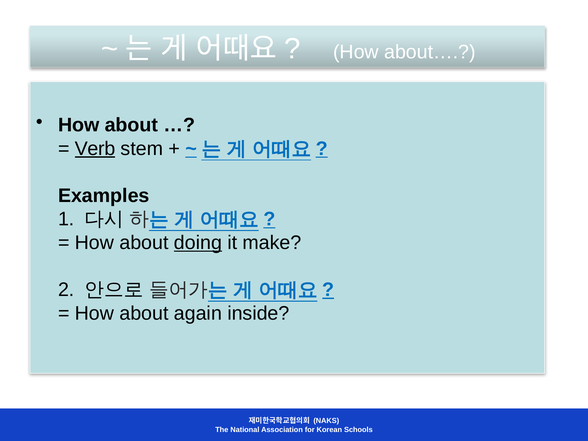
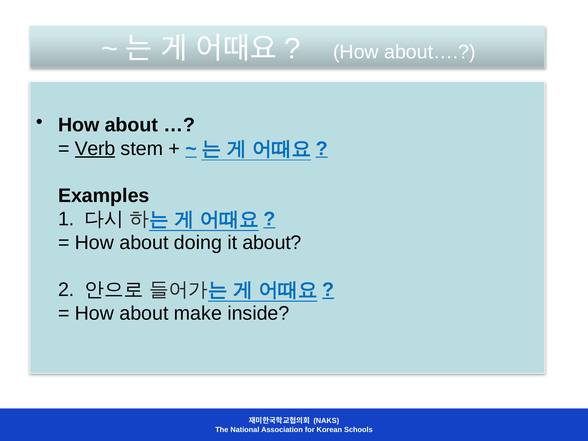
doing underline: present -> none (198, 243)
it make: make -> about (272, 243)
again: again -> make (198, 313)
